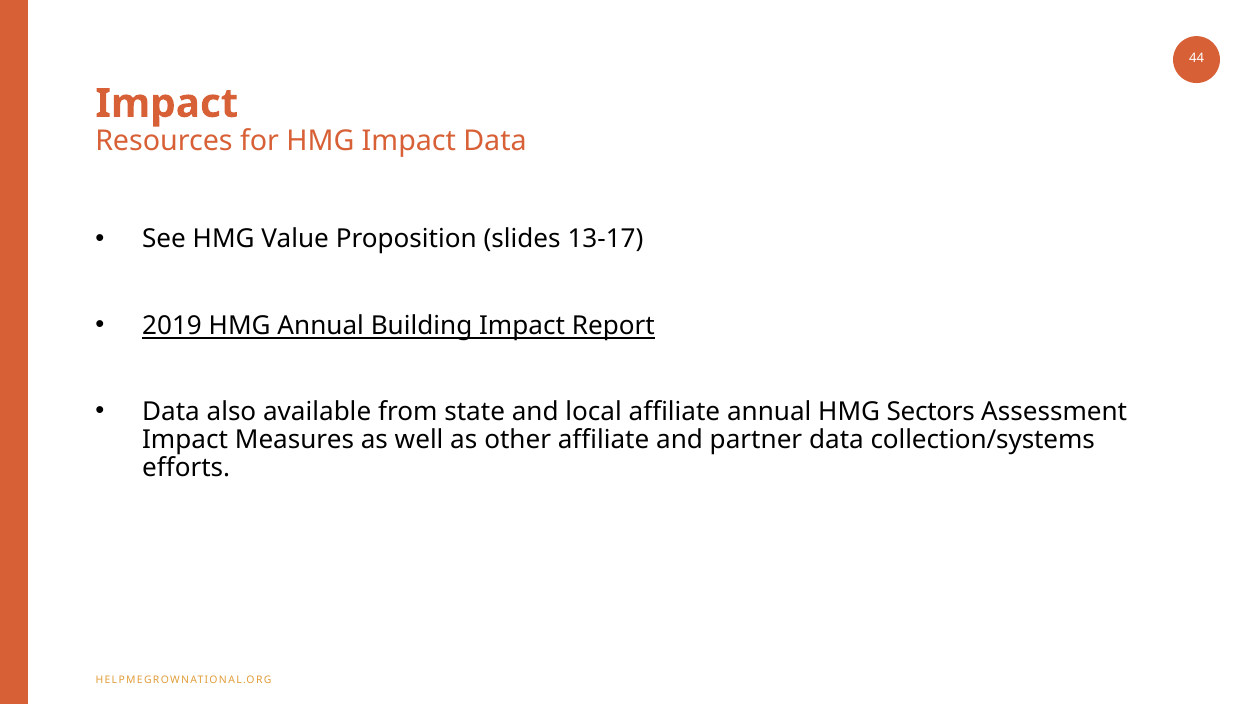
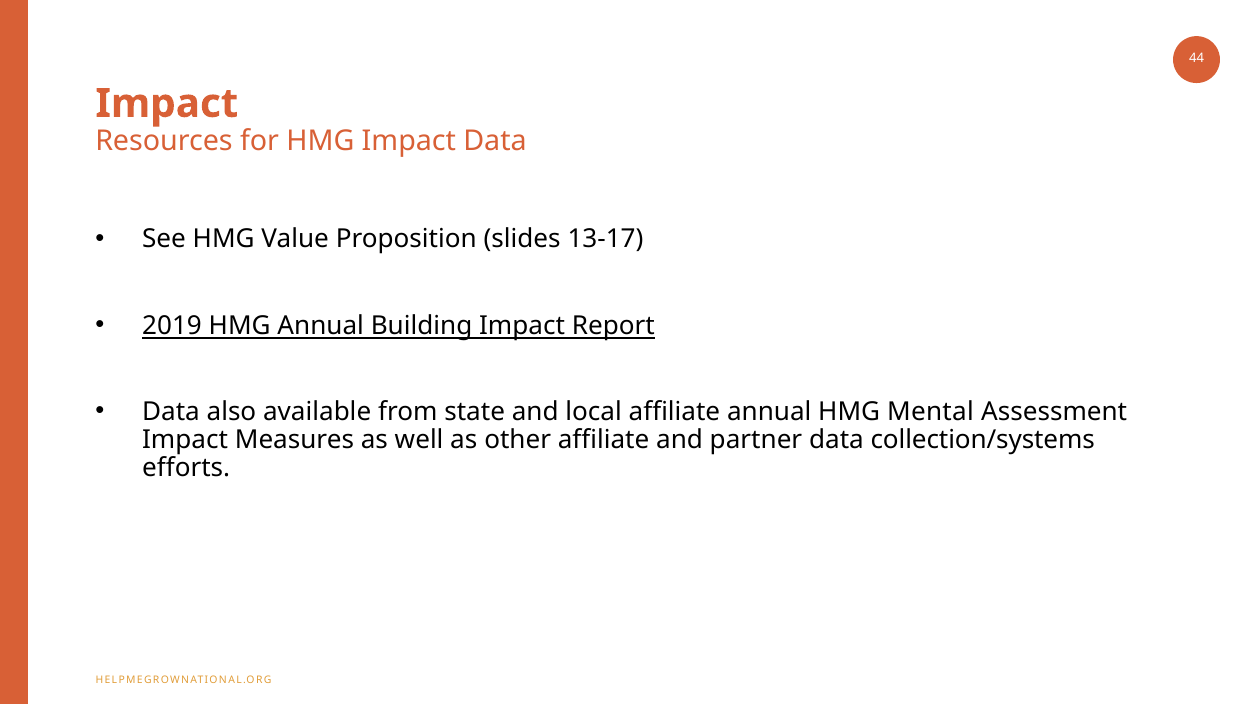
Sectors: Sectors -> Mental (930, 411)
